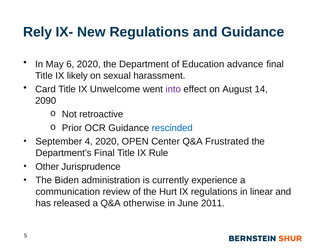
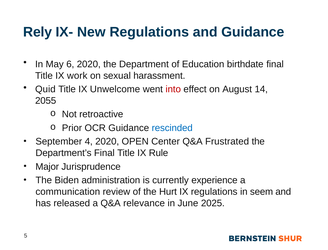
advance: advance -> birthdate (245, 64)
likely: likely -> work (77, 76)
Card: Card -> Quid (45, 89)
into colour: purple -> red (173, 89)
2090: 2090 -> 2055 (46, 101)
Other: Other -> Major (47, 167)
linear: linear -> seem (262, 192)
otherwise: otherwise -> relevance (144, 203)
2011: 2011 -> 2025 (213, 203)
